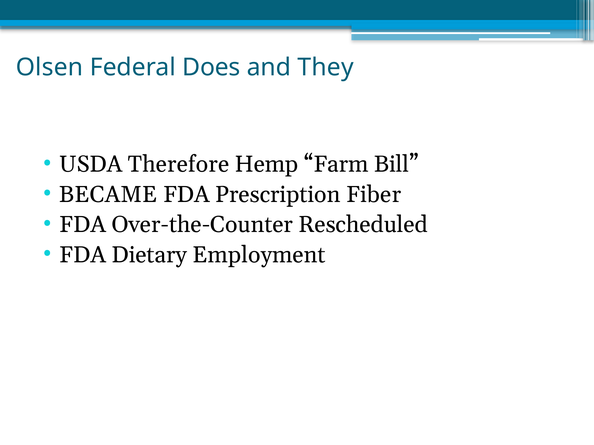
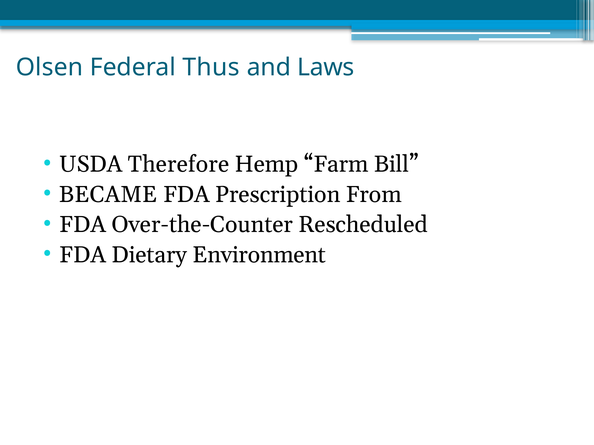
Does: Does -> Thus (211, 68)
They: They -> Laws (326, 68)
Fiber: Fiber -> From (374, 195)
Employment: Employment -> Environment (259, 255)
